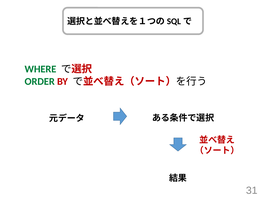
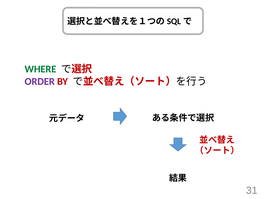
ORDER colour: green -> purple (40, 82)
